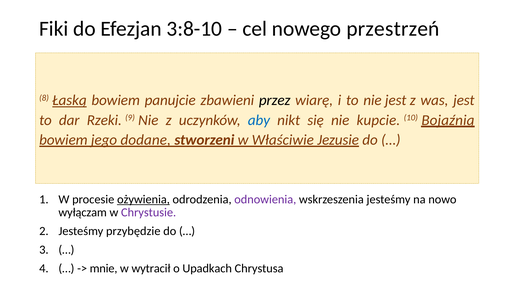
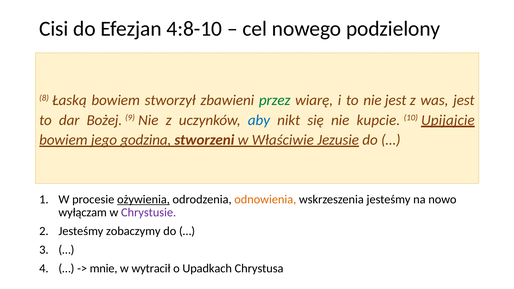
Fiki: Fiki -> Cisi (54, 29)
3:8-10: 3:8-10 -> 4:8-10 (194, 29)
przestrzeń: przestrzeń -> podzielony (393, 29)
Łaską underline: present -> none (69, 100)
panujcie: panujcie -> stworzył (170, 100)
przez colour: black -> green (275, 100)
Rzeki: Rzeki -> Bożej (104, 120)
Bojaźnią: Bojaźnią -> Upijajcie (448, 120)
dodane: dodane -> godzina (146, 140)
odnowienia colour: purple -> orange (265, 199)
przybędzie: przybędzie -> zobaczymy (133, 231)
